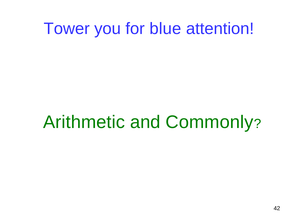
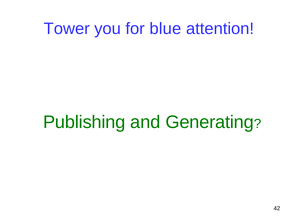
Arithmetic: Arithmetic -> Publishing (84, 122)
Commonly: Commonly -> Generating (210, 122)
